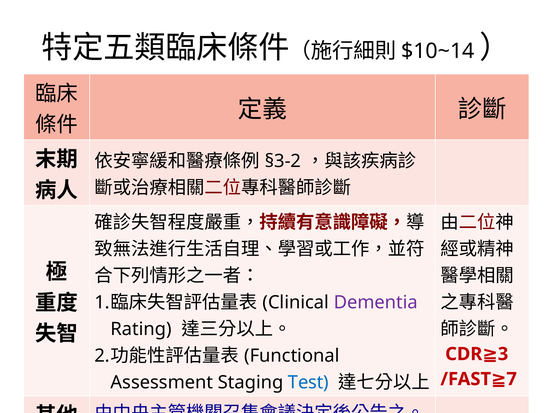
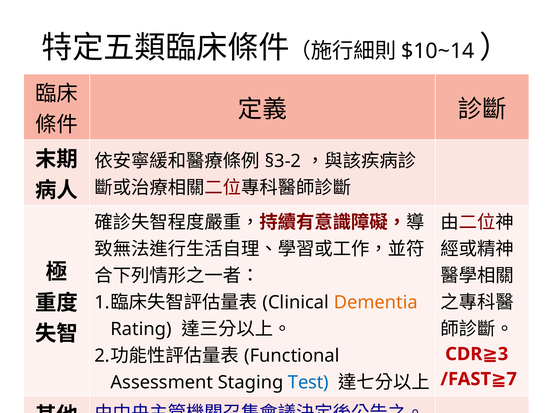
Dementia colour: purple -> orange (376, 302)
